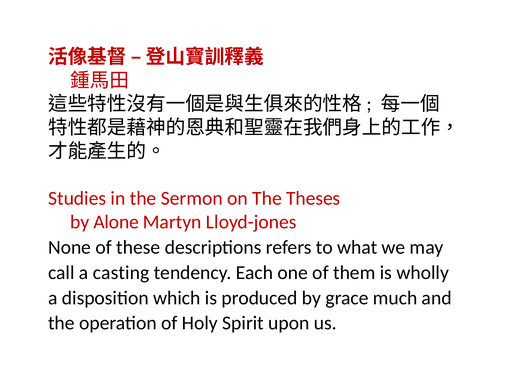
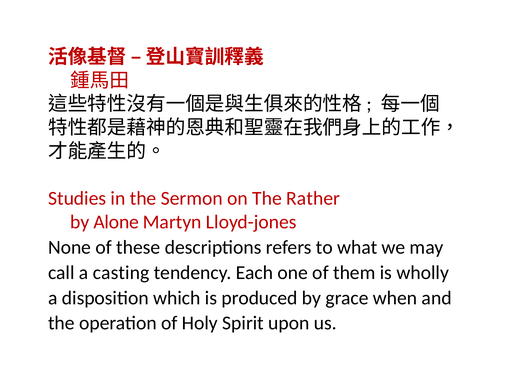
Theses: Theses -> Rather (313, 198)
much: much -> when (395, 298)
